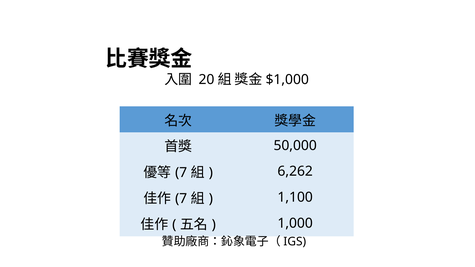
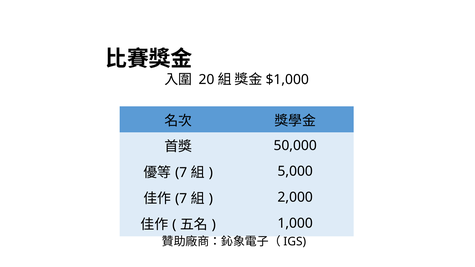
6,262: 6,262 -> 5,000 (295, 172)
1,100: 1,100 -> 2,000 (295, 198)
